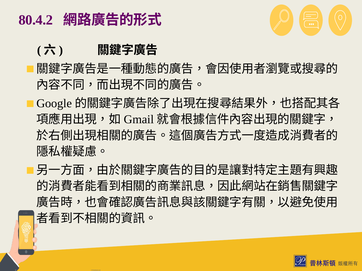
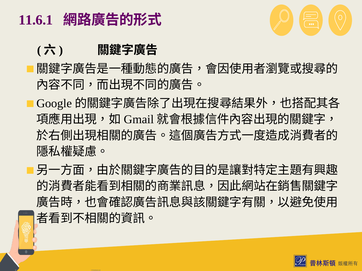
80.4.2: 80.4.2 -> 11.6.1 (36, 20)
